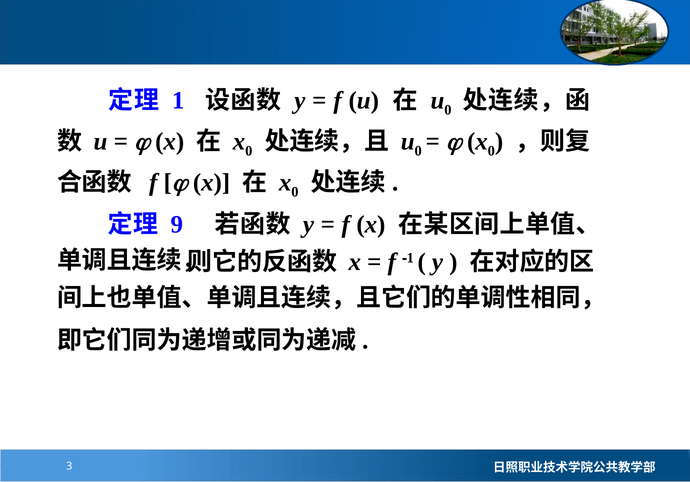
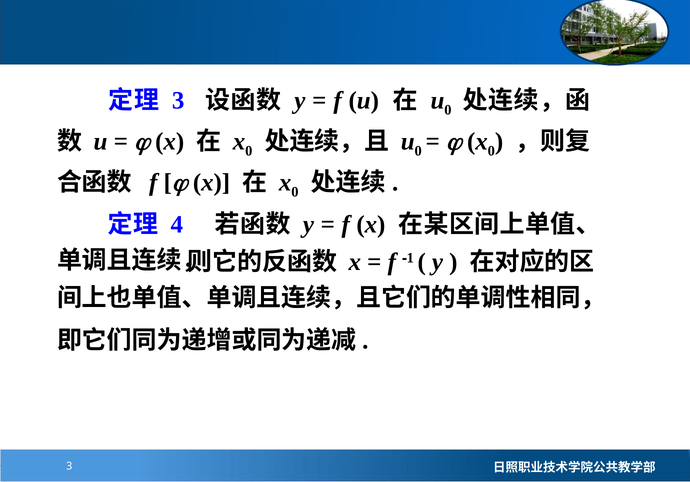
1: 1 -> 3 (178, 100)
9: 9 -> 4 (177, 224)
